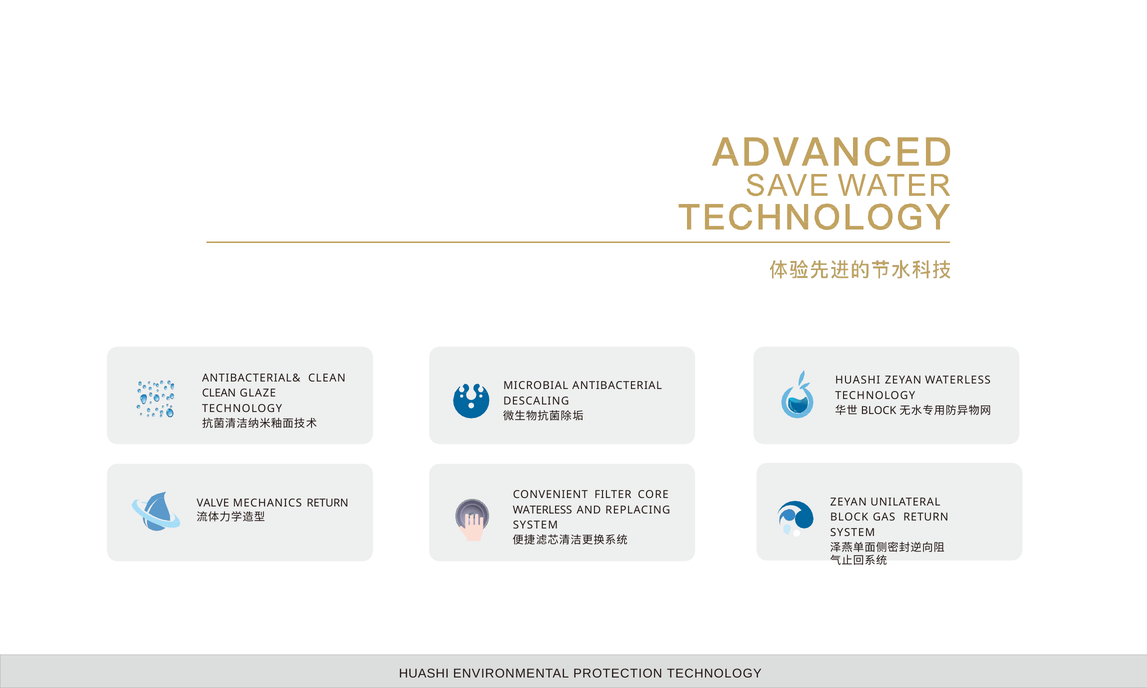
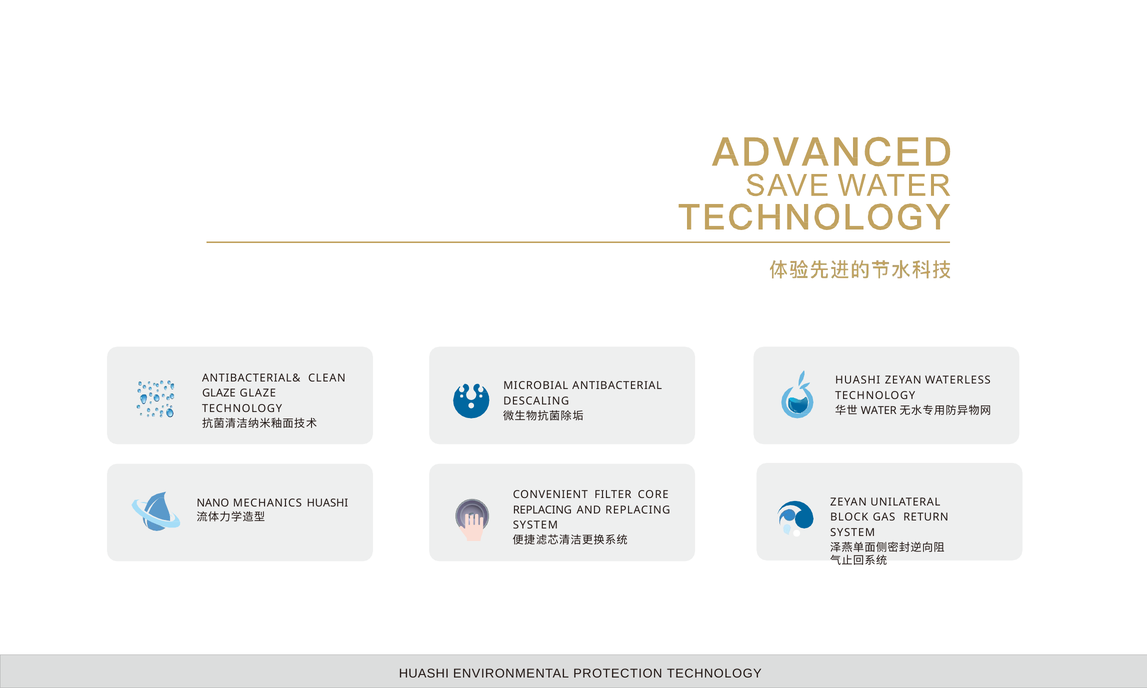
CLEAN: CLEAN -> GLAZE (219, 394)
BLOCK: BLOCK -> WATER (879, 411)
VALVE: VALVE -> NANO (213, 504)
MECHANICS RETURN: RETURN -> HUASHI (327, 504)
WATERLESS: WATERLESS -> REPLACING (542, 510)
